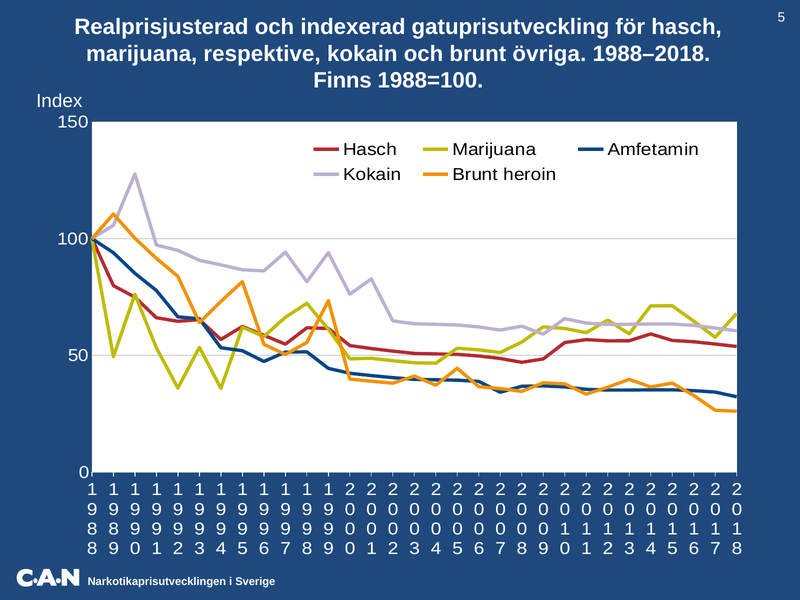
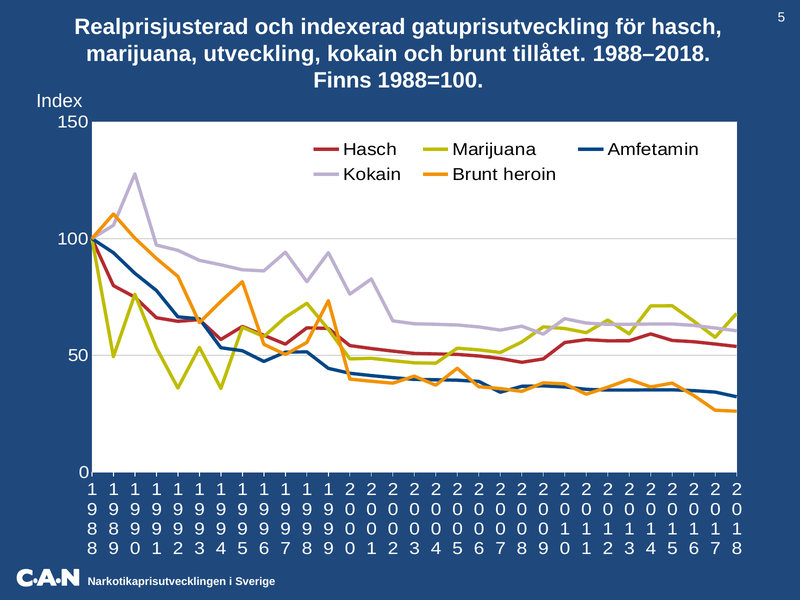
respektive: respektive -> utveckling (262, 54)
övriga: övriga -> tillåtet (549, 54)
